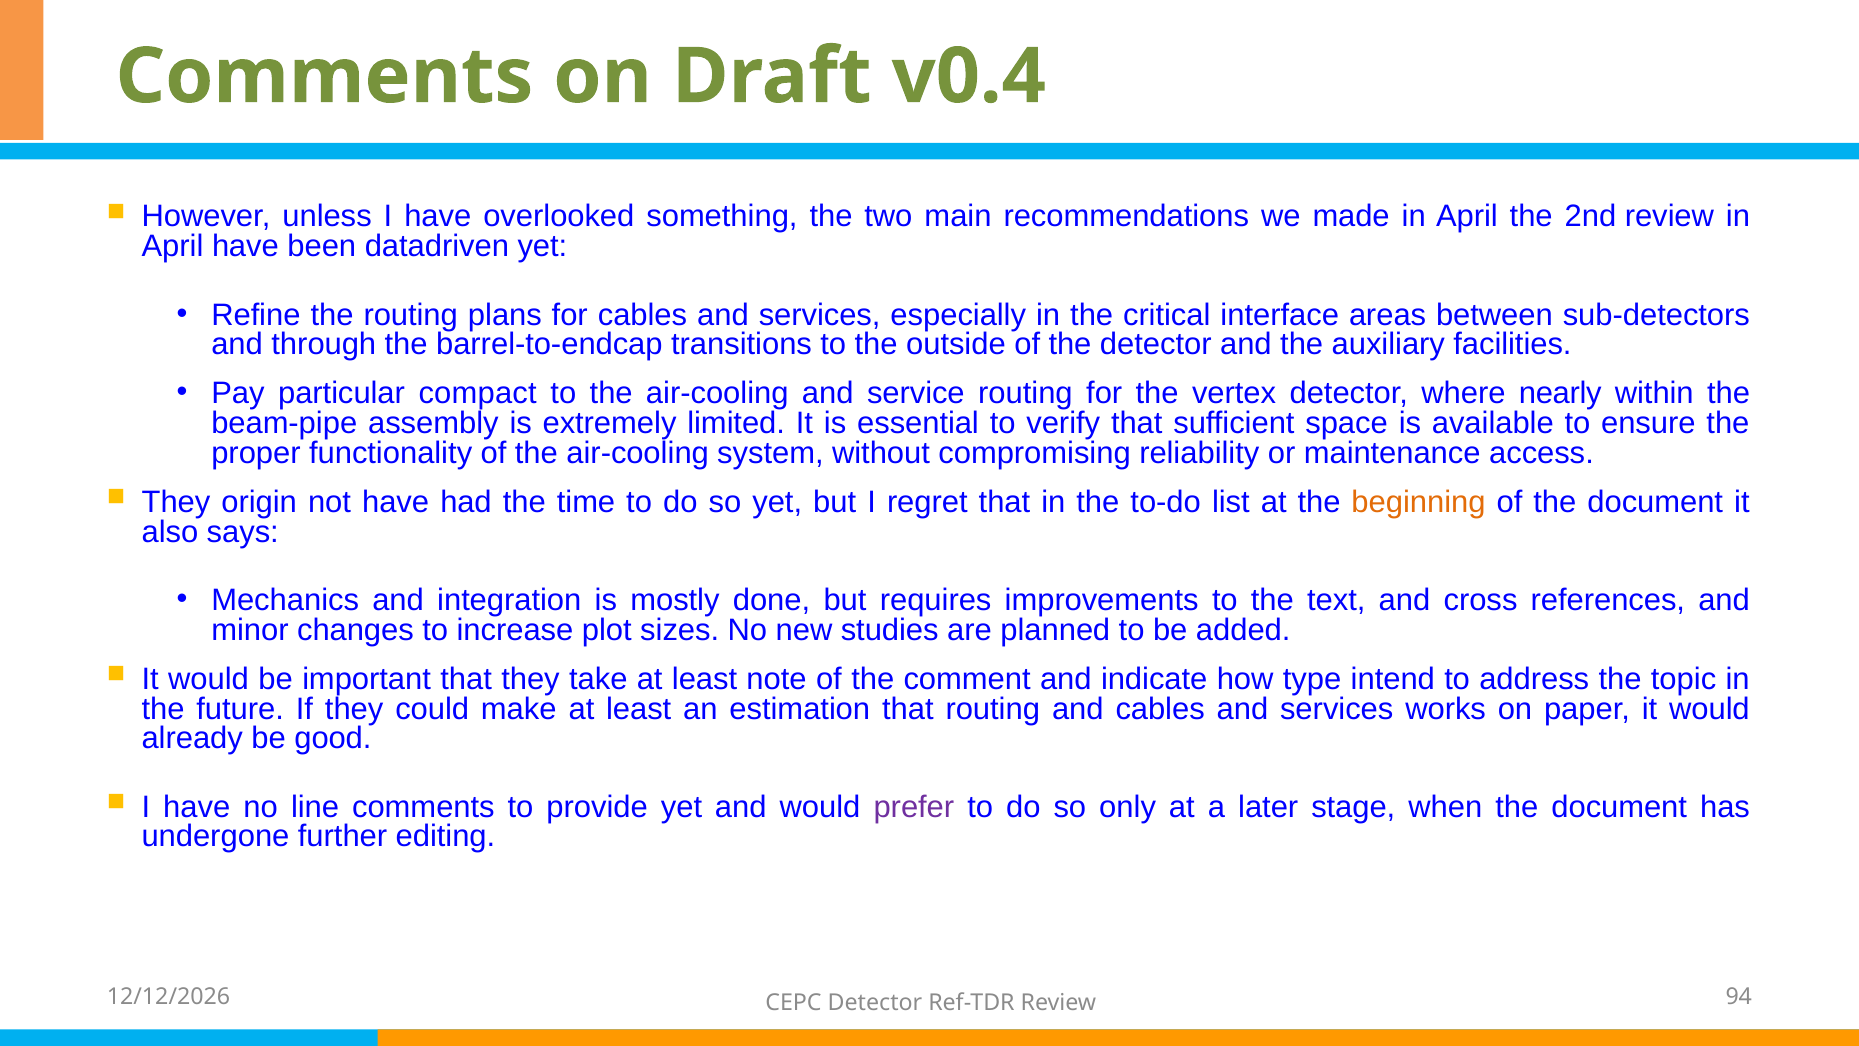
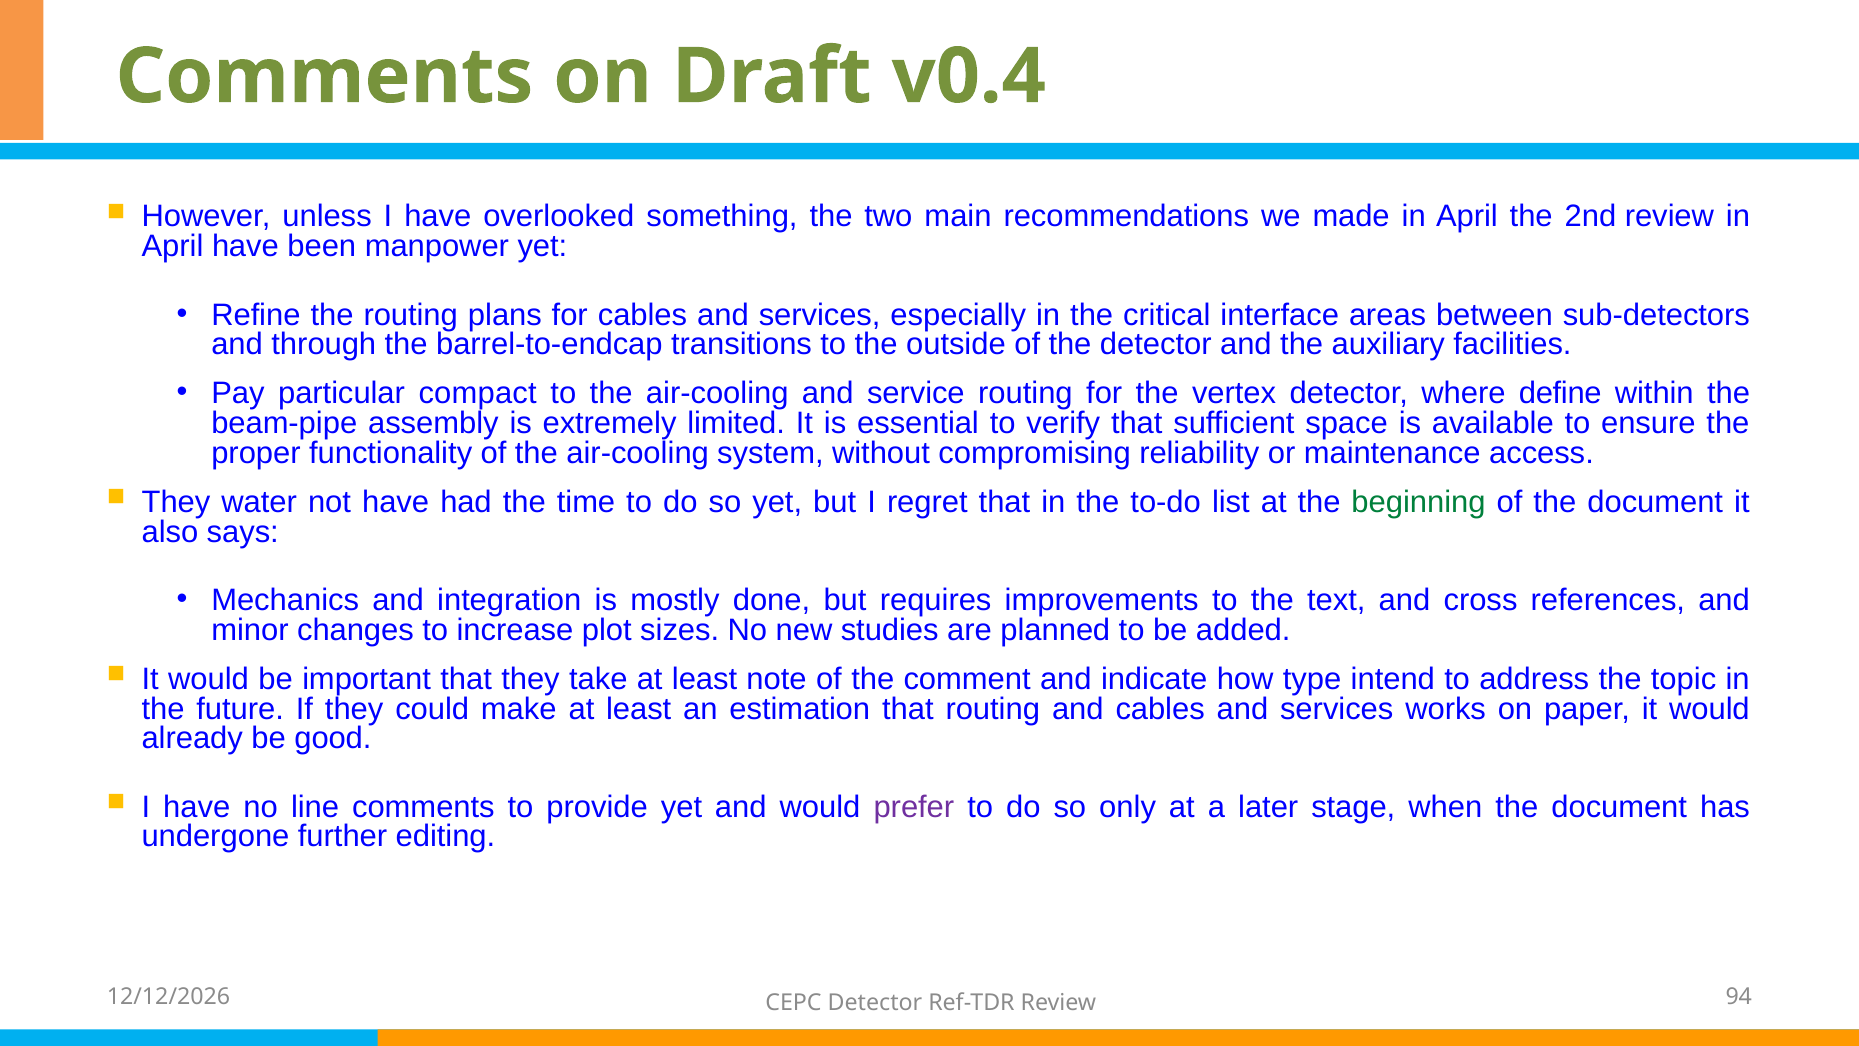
datadriven: datadriven -> manpower (437, 246)
nearly: nearly -> define (1560, 394)
origin: origin -> water (259, 502)
beginning colour: orange -> green (1418, 502)
